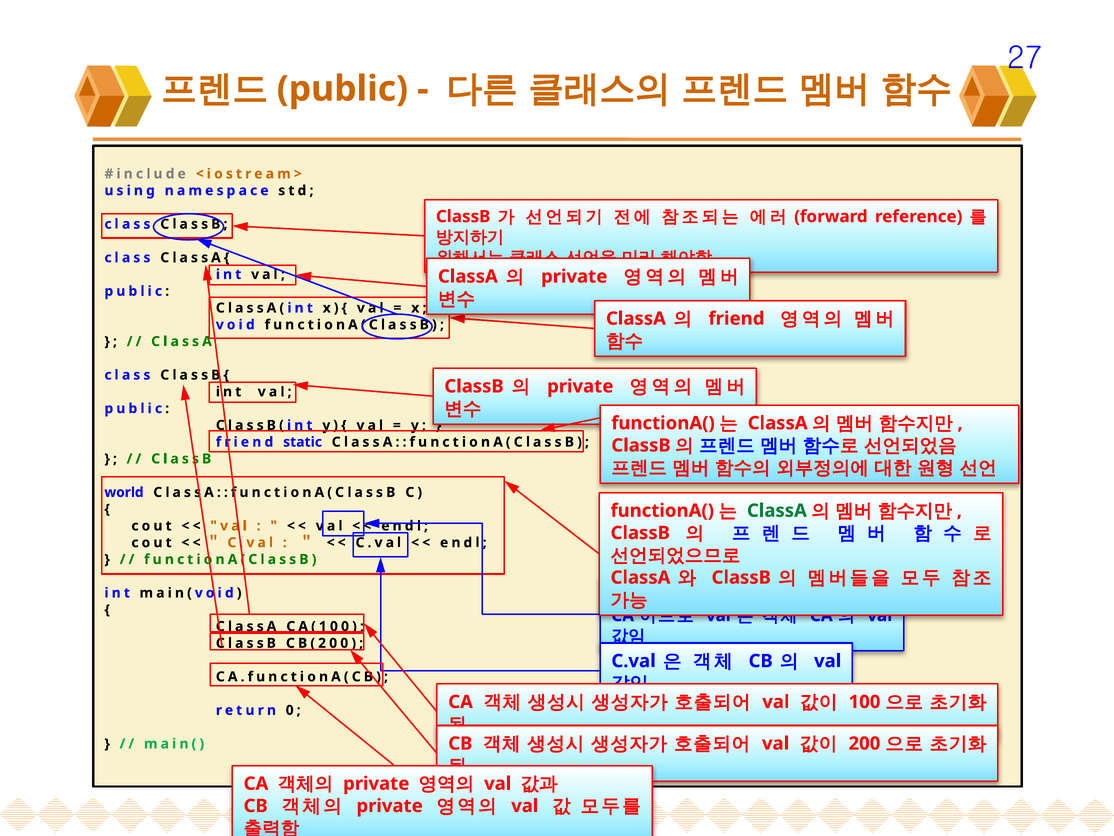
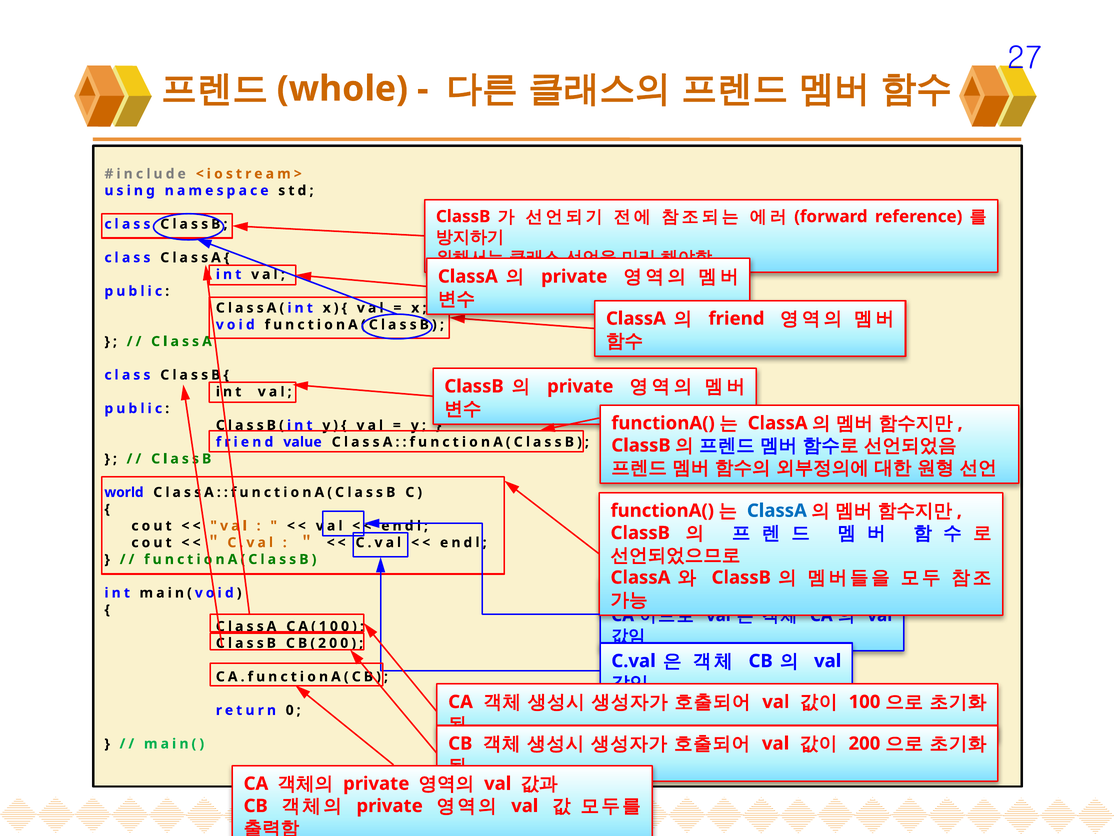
public: public -> whole (342, 89)
static: static -> value (303, 442)
ClassA colour: green -> blue (777, 510)
